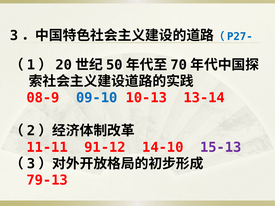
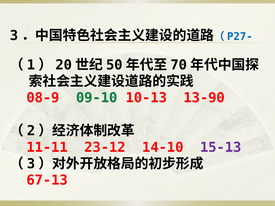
09-10 colour: blue -> green (97, 98)
13-14: 13-14 -> 13-90 (204, 98)
91-12: 91-12 -> 23-12 (105, 147)
79-13: 79-13 -> 67-13 (47, 180)
